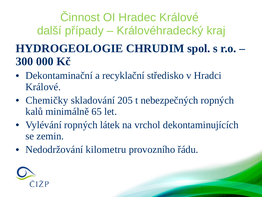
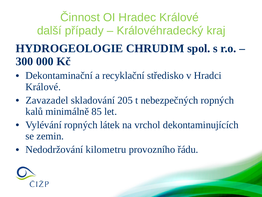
Chemičky: Chemičky -> Zavazadel (47, 100)
65: 65 -> 85 (97, 111)
